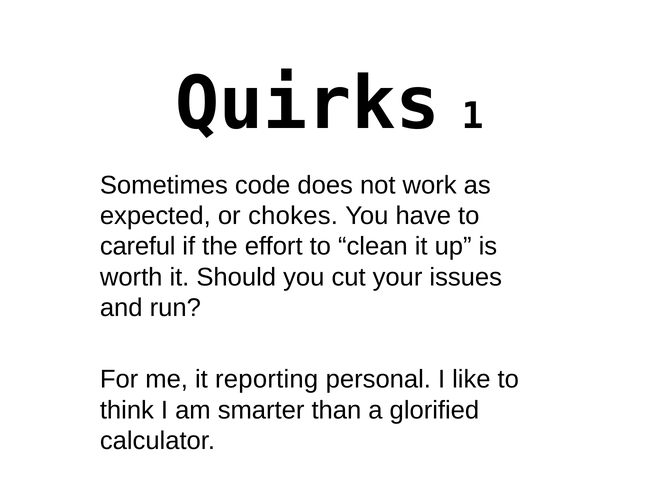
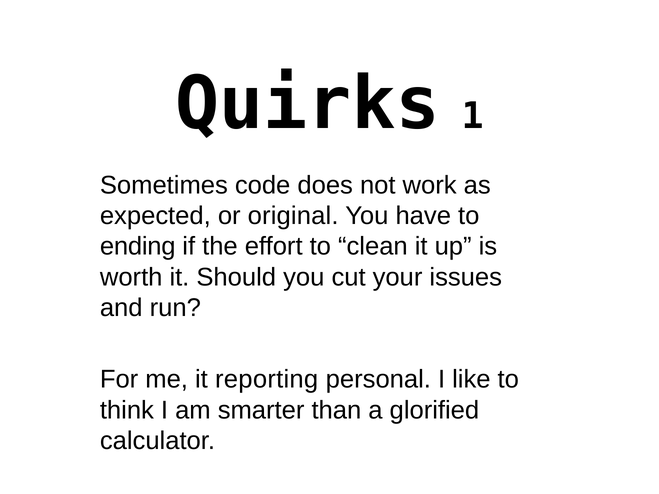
chokes: chokes -> original (293, 216)
careful: careful -> ending (138, 247)
